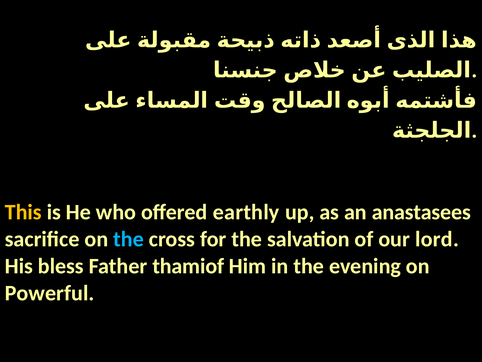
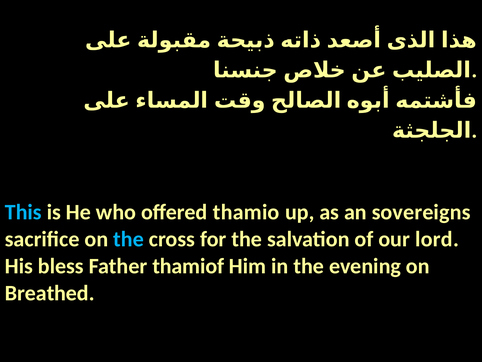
This colour: yellow -> light blue (23, 212)
earthly: earthly -> thamio (246, 212)
anastasees: anastasees -> sovereigns (421, 212)
Powerful: Powerful -> Breathed (50, 293)
